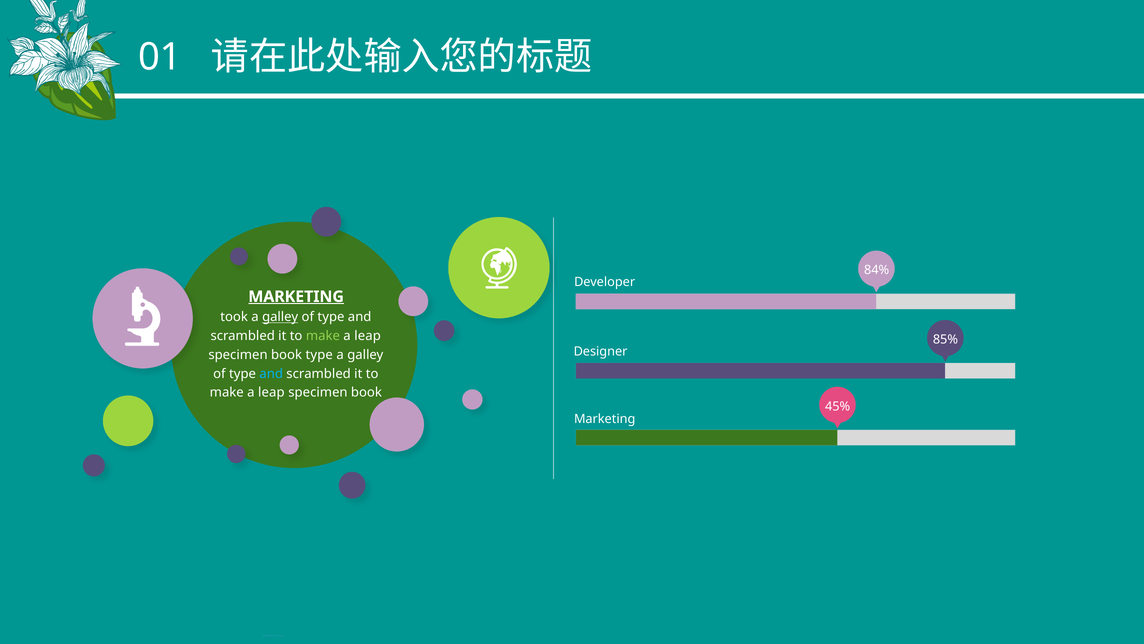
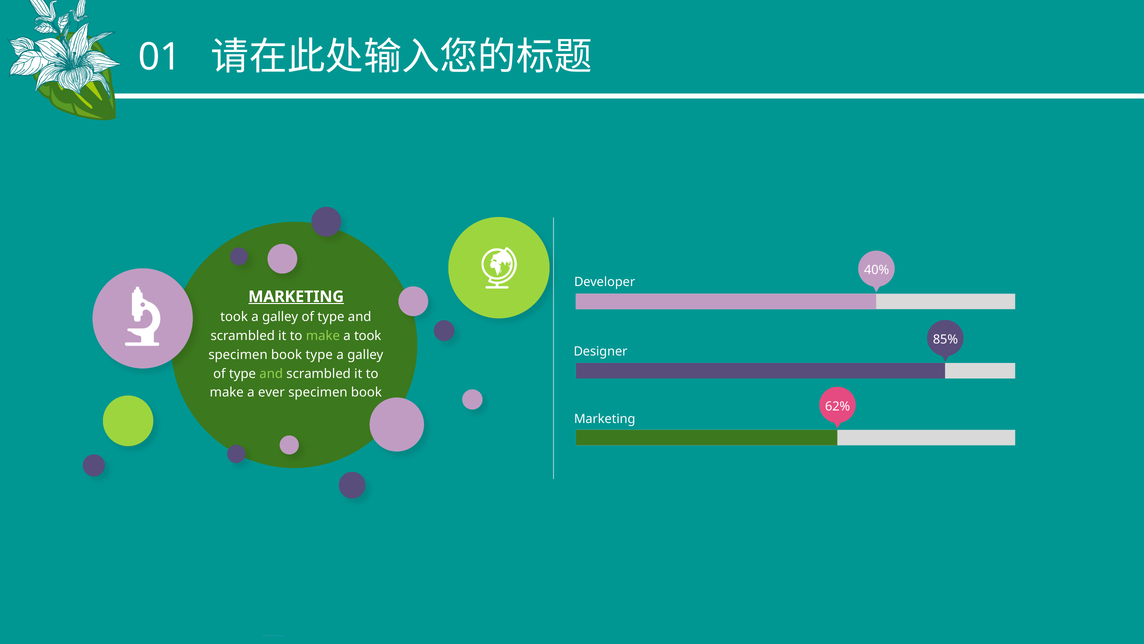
84%: 84% -> 40% (877, 270)
galley underline: present -> none (280, 317)
leap: leap -> took (368, 336)
and colour: light blue -> light green (271, 373)
leap: leap -> ever (271, 392)
45%: 45% -> 62% (838, 406)
